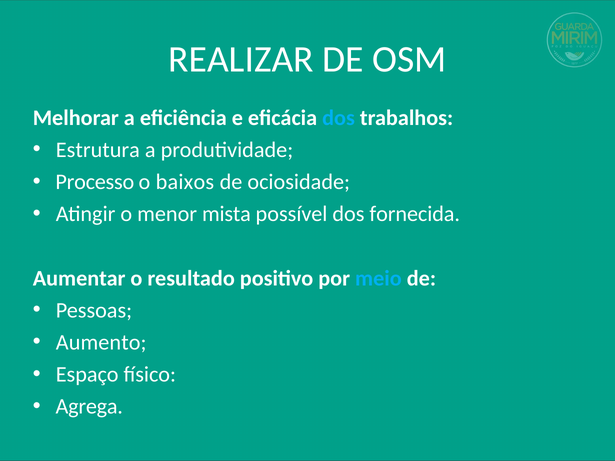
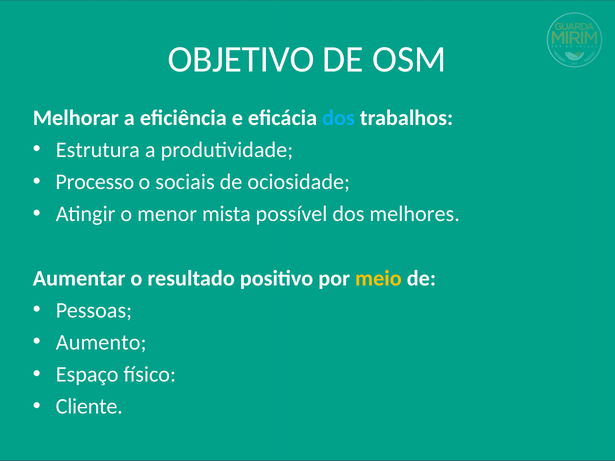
REALIZAR: REALIZAR -> OBJETIVO (241, 60)
baixos: baixos -> sociais (185, 182)
fornecida: fornecida -> melhores (415, 214)
meio colour: light blue -> yellow (378, 278)
Agrega: Agrega -> Cliente (89, 407)
